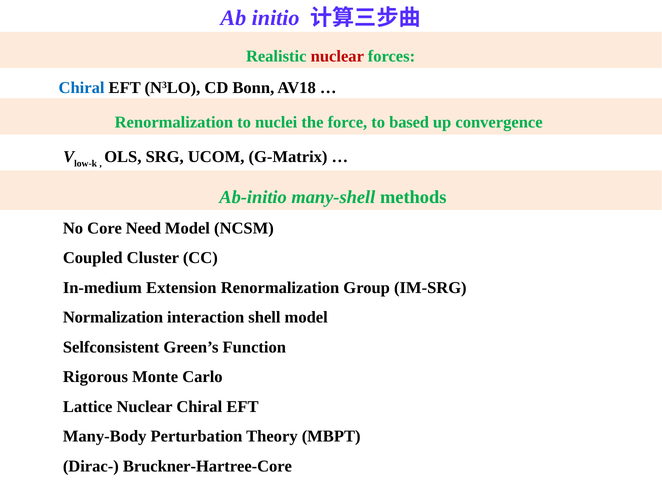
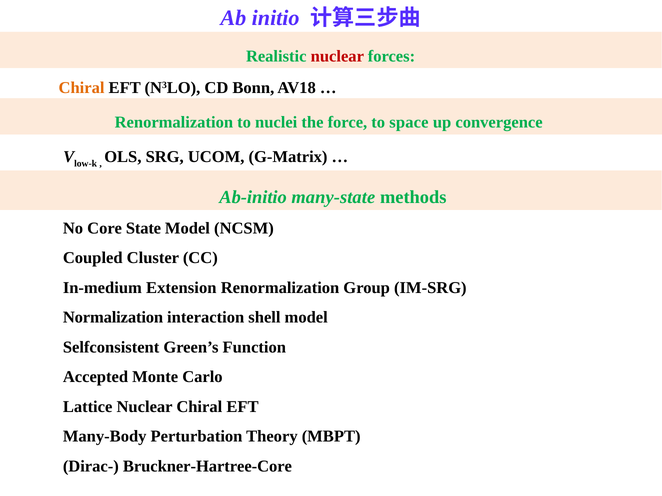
Chiral colour: blue -> orange (82, 88)
based: based -> space (409, 123)
many-shell: many-shell -> many-state (333, 197)
Need: Need -> State (143, 228)
Rigorous: Rigorous -> Accepted (95, 377)
